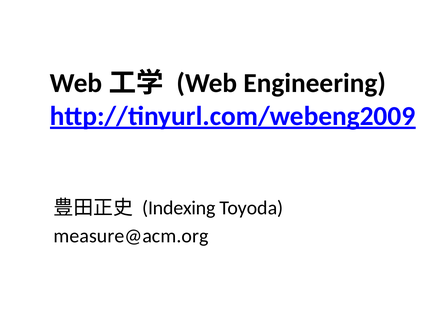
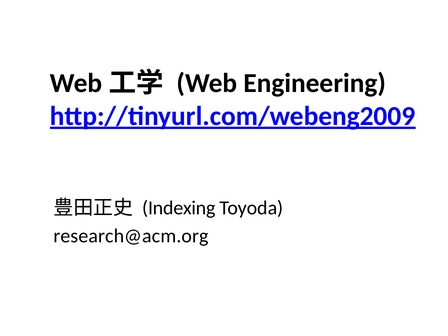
measure@acm.org: measure@acm.org -> research@acm.org (131, 236)
